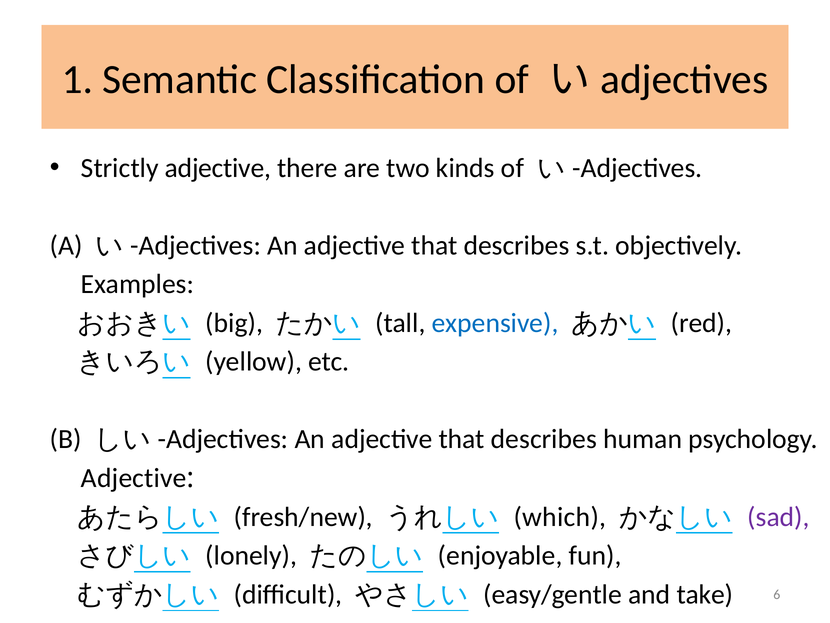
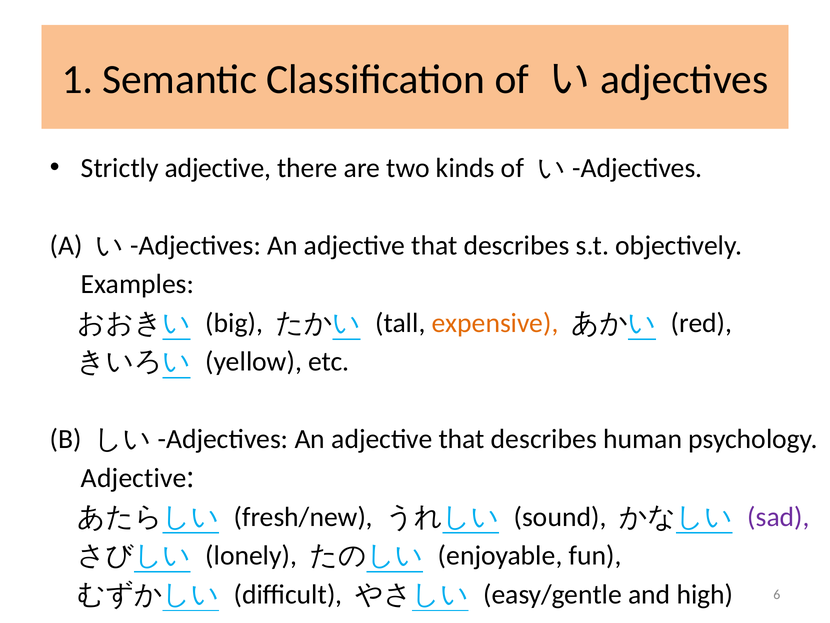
expensive colour: blue -> orange (495, 323)
which: which -> sound (560, 516)
take: take -> high (705, 594)
